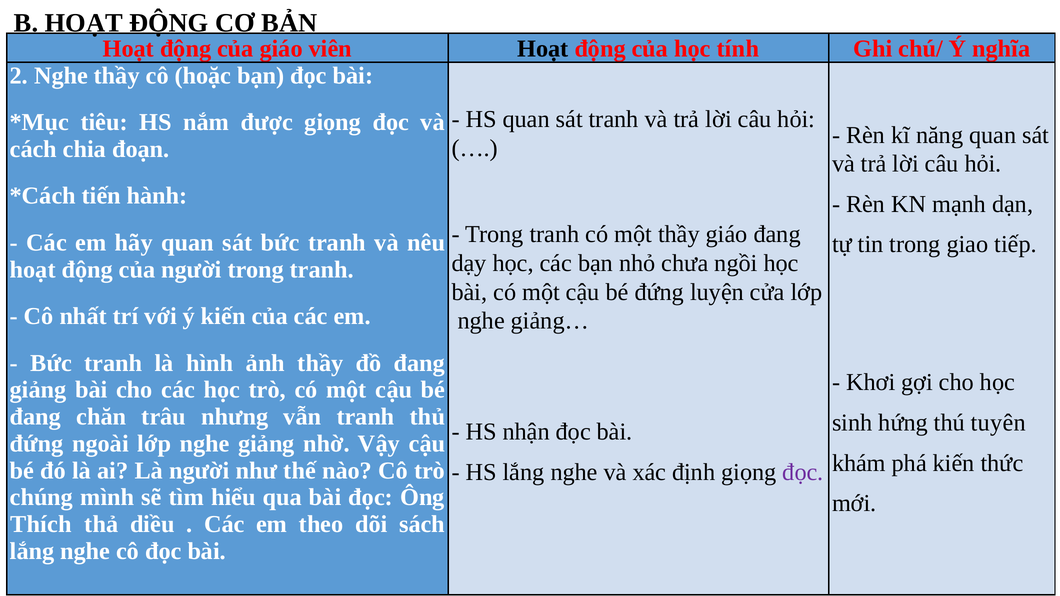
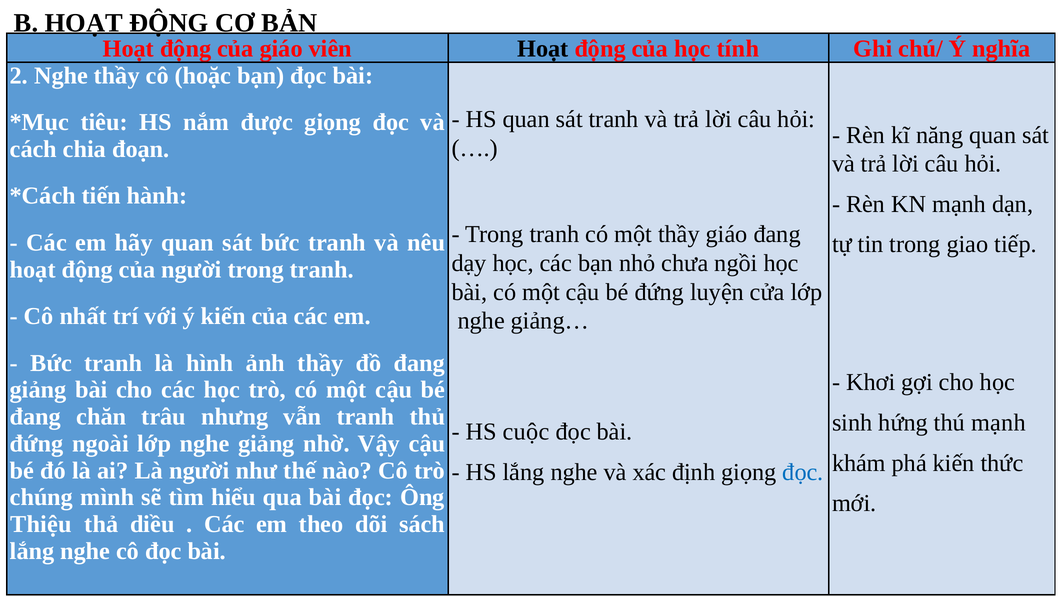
thú tuyên: tuyên -> mạnh (998, 423)
nhận: nhận -> cuộc (526, 432)
đọc colour: purple -> blue (803, 472)
Thích: Thích -> Thiệu (41, 525)
